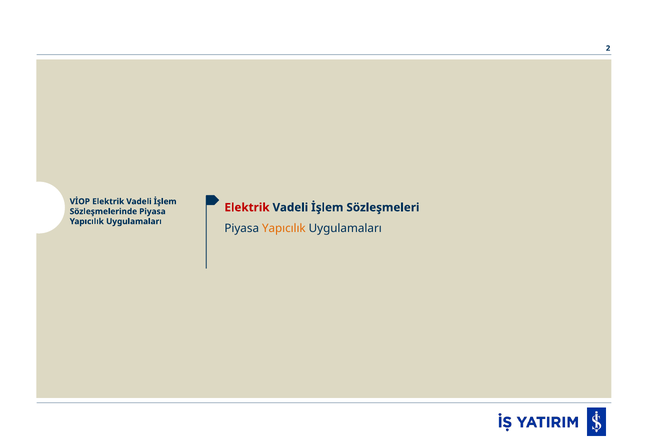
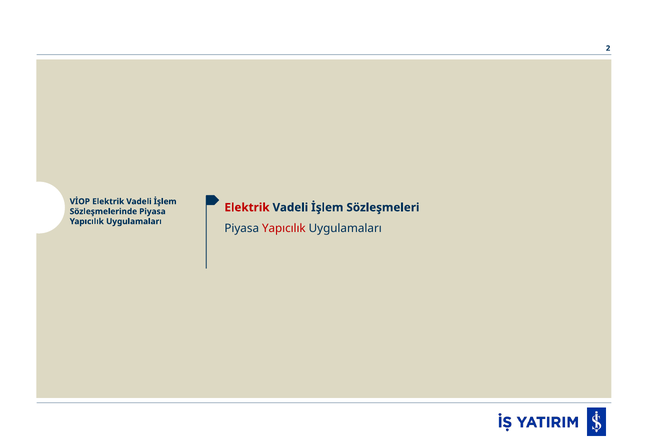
Yapıcılık colour: orange -> red (284, 229)
